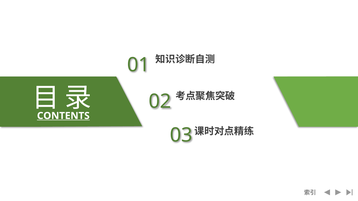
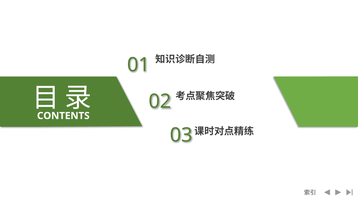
CONTENTS underline: present -> none (63, 116)
